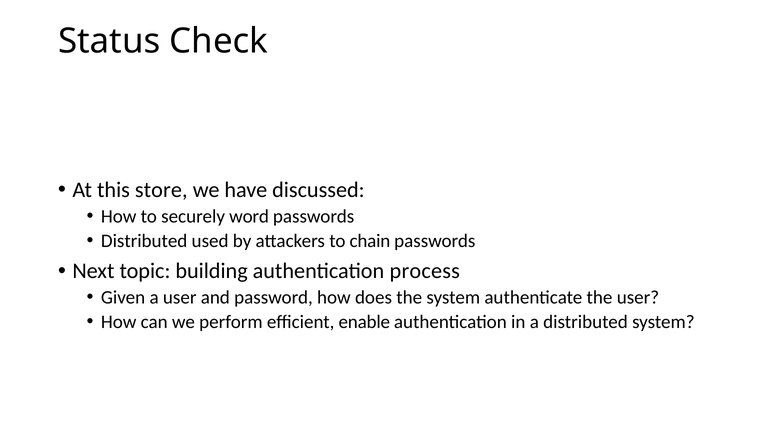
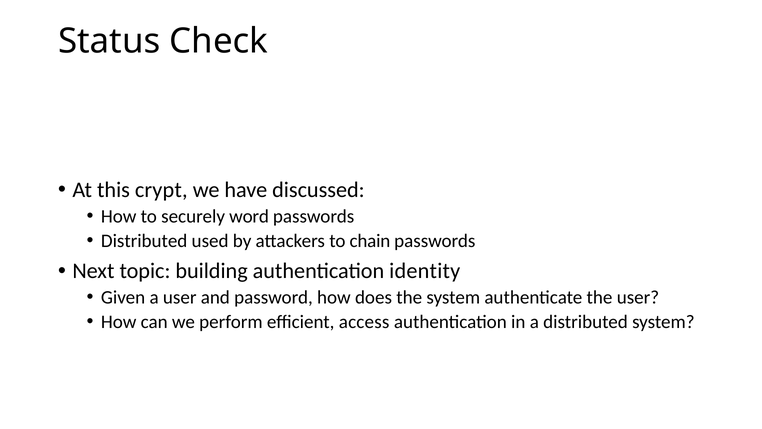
store: store -> crypt (161, 190)
process: process -> identity (425, 271)
enable: enable -> access (364, 322)
